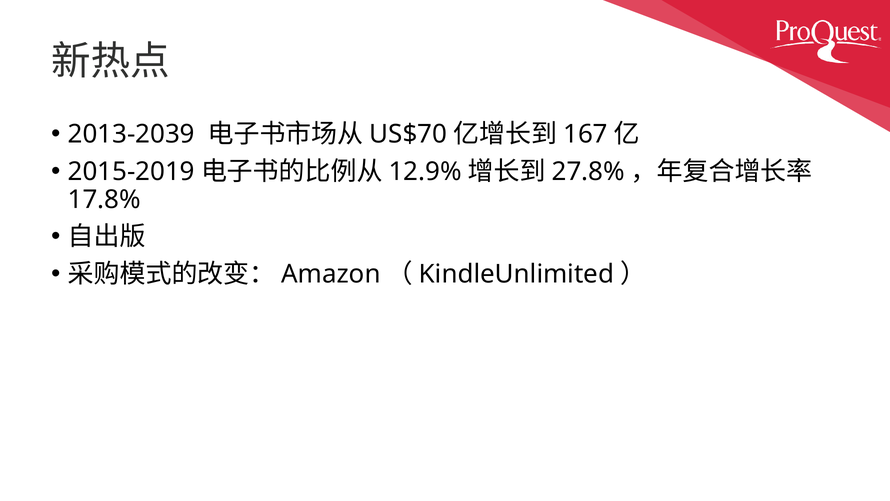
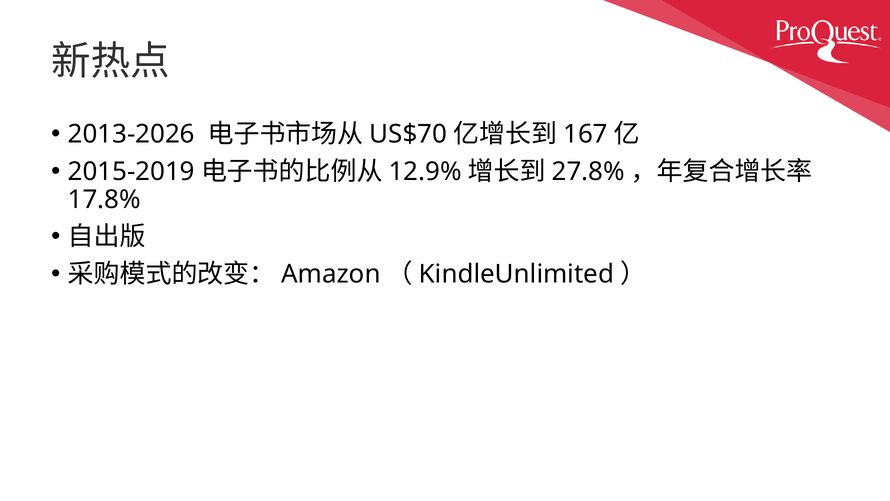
2013-2039: 2013-2039 -> 2013-2026 (131, 134)
